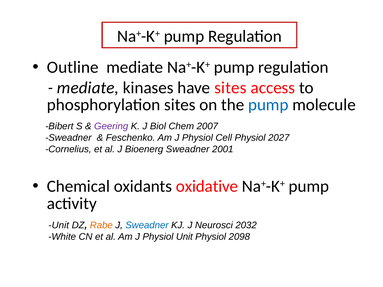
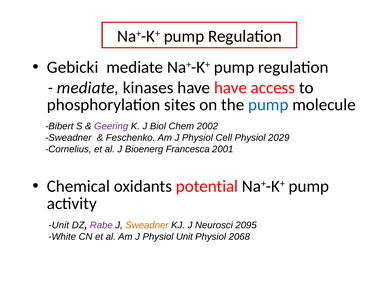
Outline: Outline -> Gebicki (73, 67)
have sites: sites -> have (231, 88)
2007: 2007 -> 2002 (207, 126)
2027: 2027 -> 2029 (279, 138)
Bioenerg Sweadner: Sweadner -> Francesca (188, 149)
oxidative: oxidative -> potential (207, 187)
Rabe colour: orange -> purple (101, 225)
Sweadner colour: blue -> orange (147, 225)
2032: 2032 -> 2095 (246, 225)
2098: 2098 -> 2068 (239, 237)
